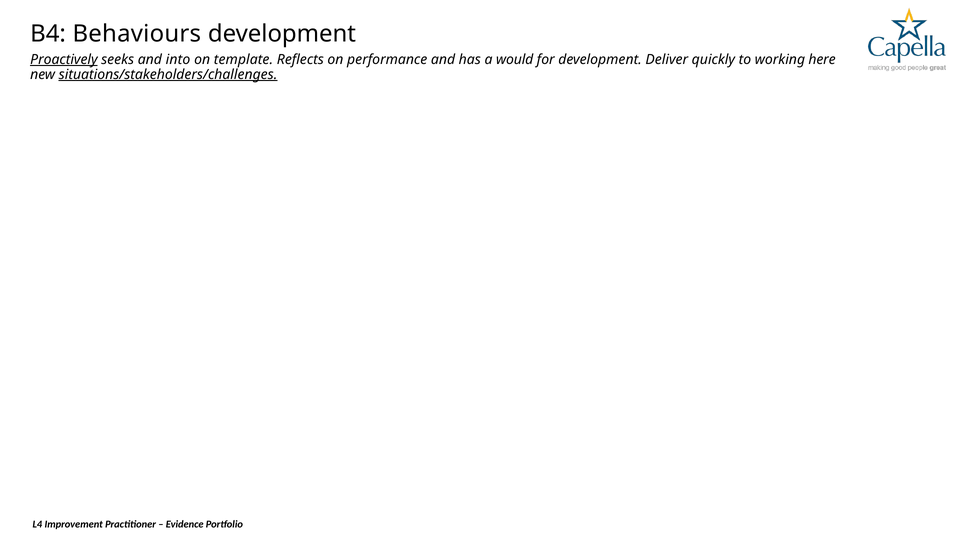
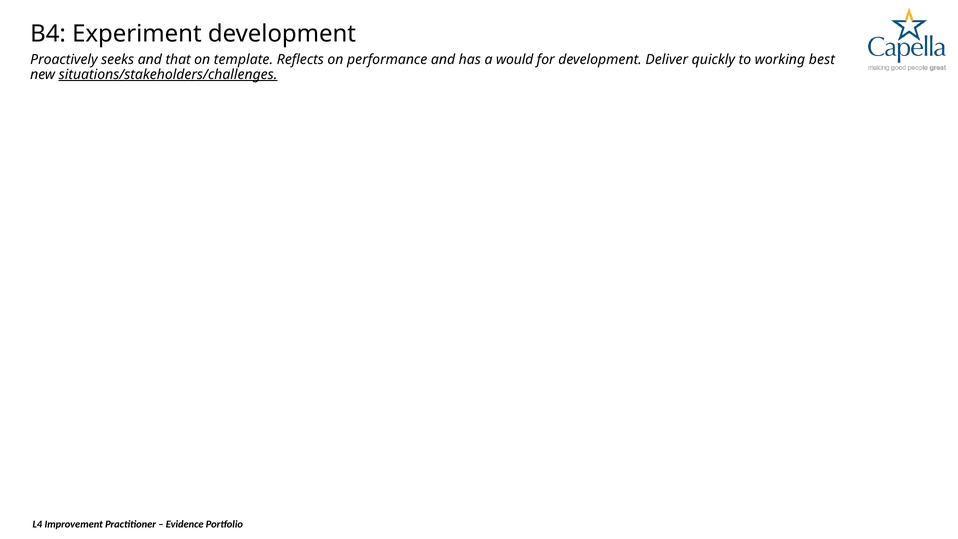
Behaviours: Behaviours -> Experiment (137, 34)
Proactively underline: present -> none (64, 59)
into: into -> that (178, 59)
here: here -> best (822, 59)
